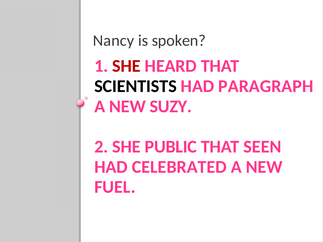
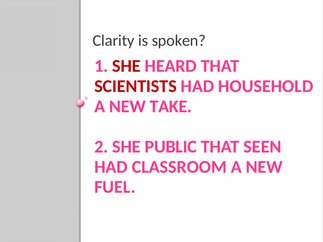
Nancy: Nancy -> Clarity (114, 40)
SCIENTISTS colour: black -> red (135, 86)
PARAGRAPH: PARAGRAPH -> HOUSEHOLD (266, 86)
SUZY: SUZY -> TAKE (171, 106)
CELEBRATED: CELEBRATED -> CLASSROOM (179, 167)
